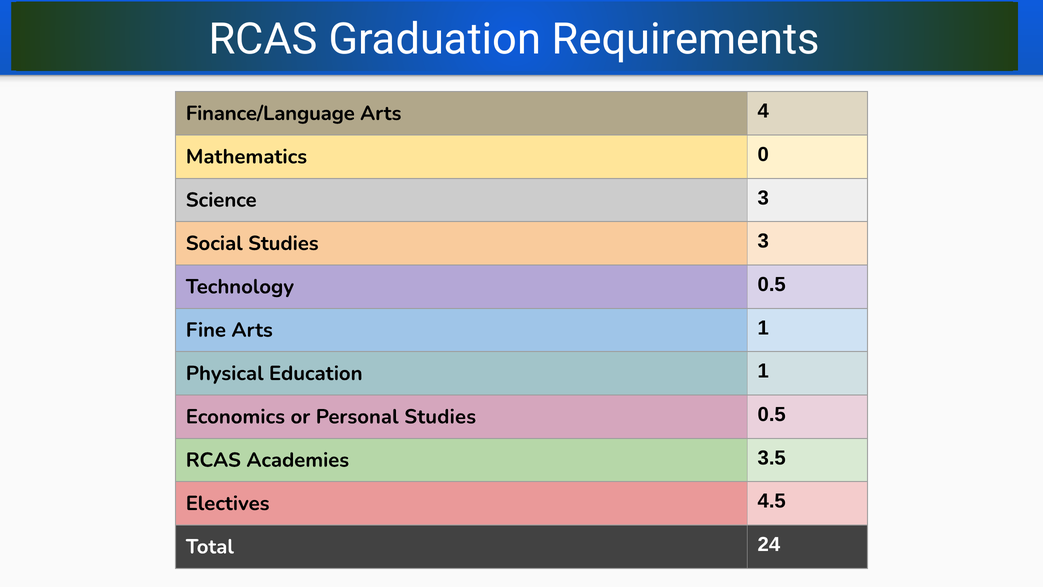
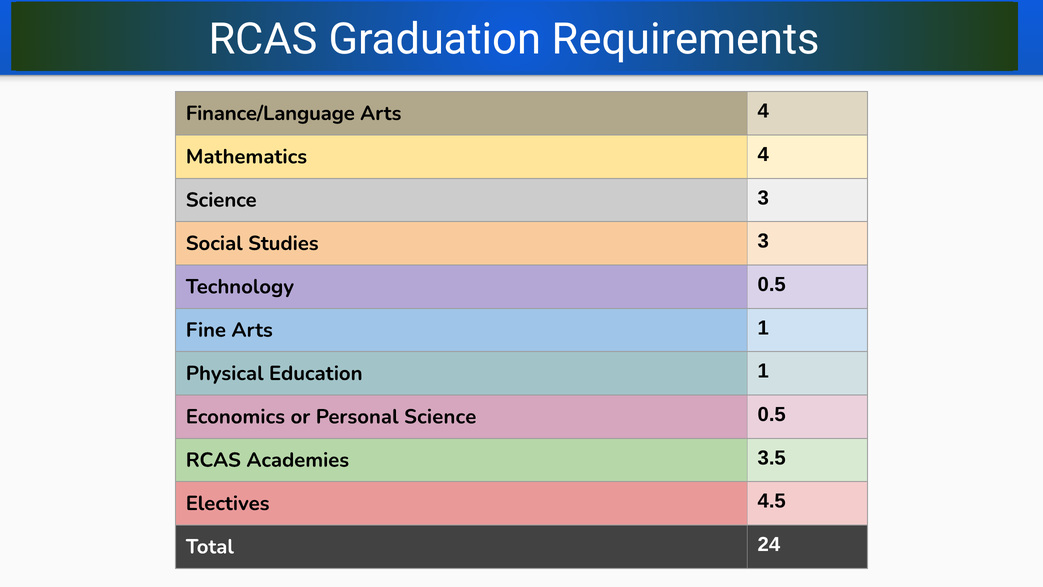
Mathematics 0: 0 -> 4 (763, 154)
Personal Studies: Studies -> Science (440, 416)
